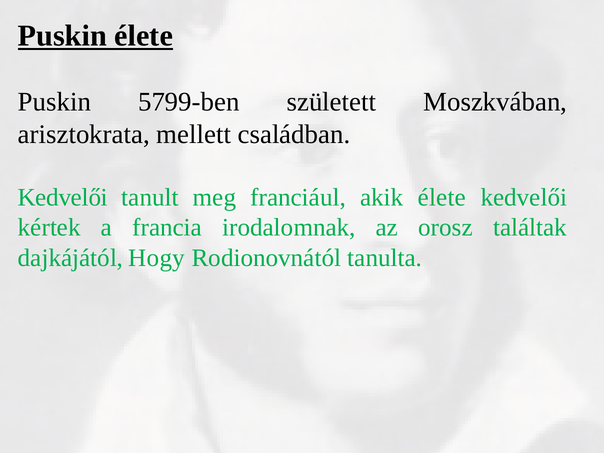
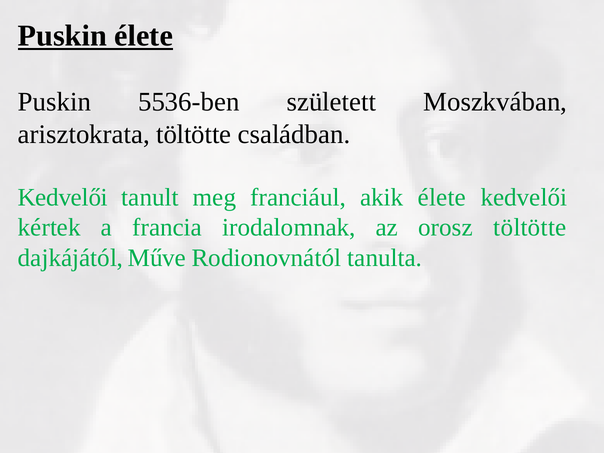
5799-ben: 5799-ben -> 5536-ben (189, 102)
arisztokrata mellett: mellett -> töltötte (194, 134)
orosz találtak: találtak -> töltötte (530, 228)
Hogy: Hogy -> Műve (157, 258)
